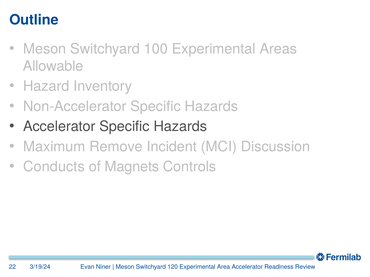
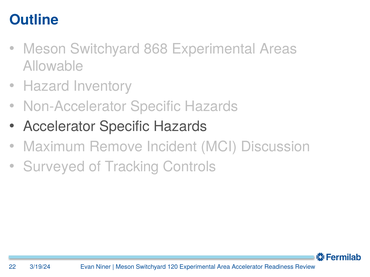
100: 100 -> 868 (156, 49)
Conducts: Conducts -> Surveyed (54, 167)
Magnets: Magnets -> Tracking (132, 167)
